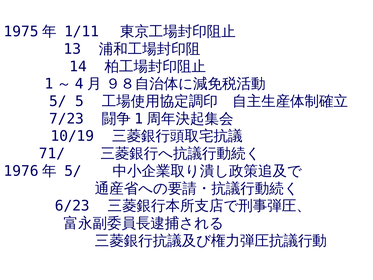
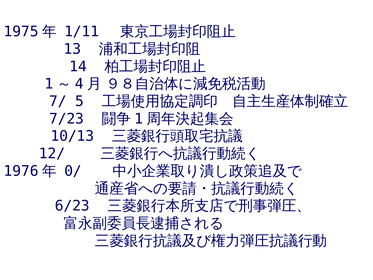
5/: 5/ -> 7/ (58, 101)
10/19: 10/19 -> 10/13 (72, 136)
71/: 71/ -> 12/ (52, 154)
5/: 5/ -> 0/ (73, 171)
